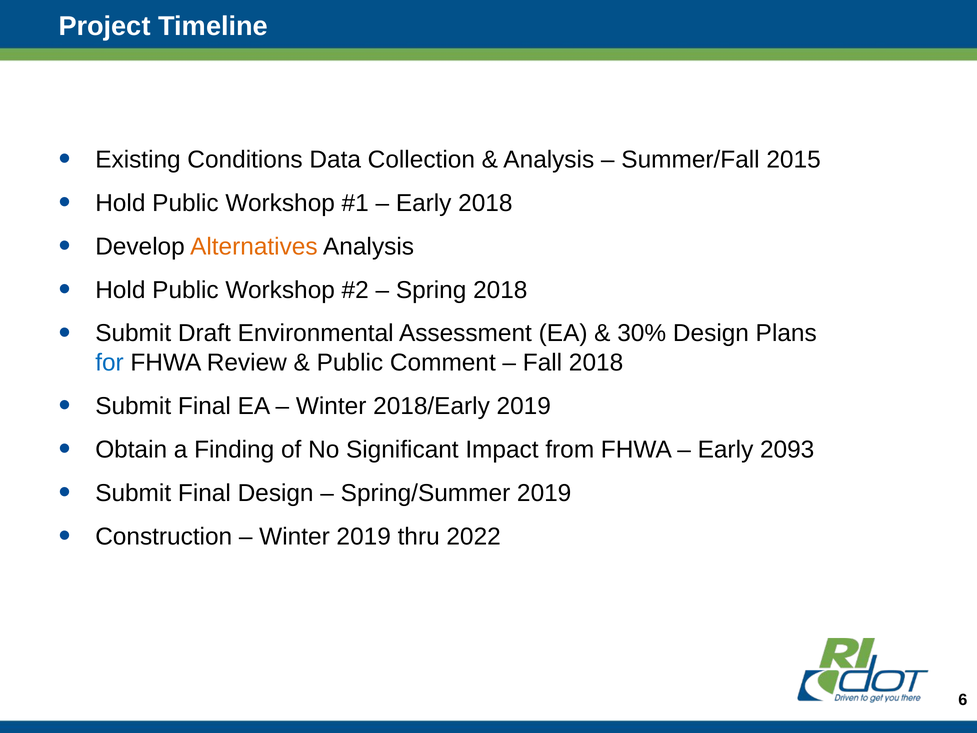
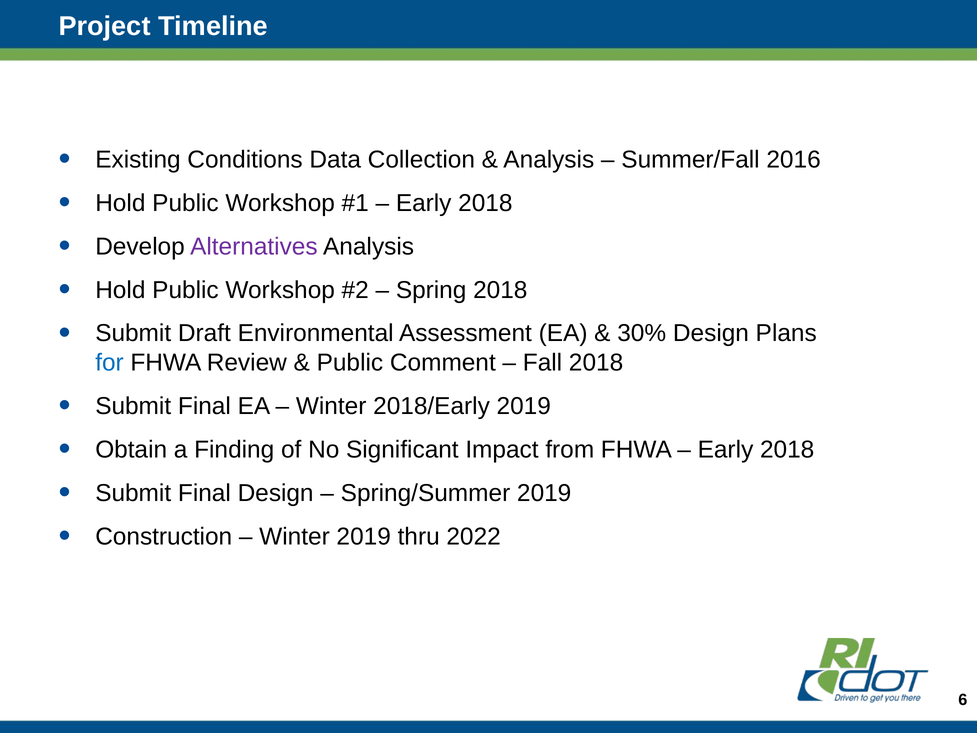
2015: 2015 -> 2016 (794, 160)
Alternatives colour: orange -> purple (254, 246)
2093: 2093 -> 2018 (787, 449)
